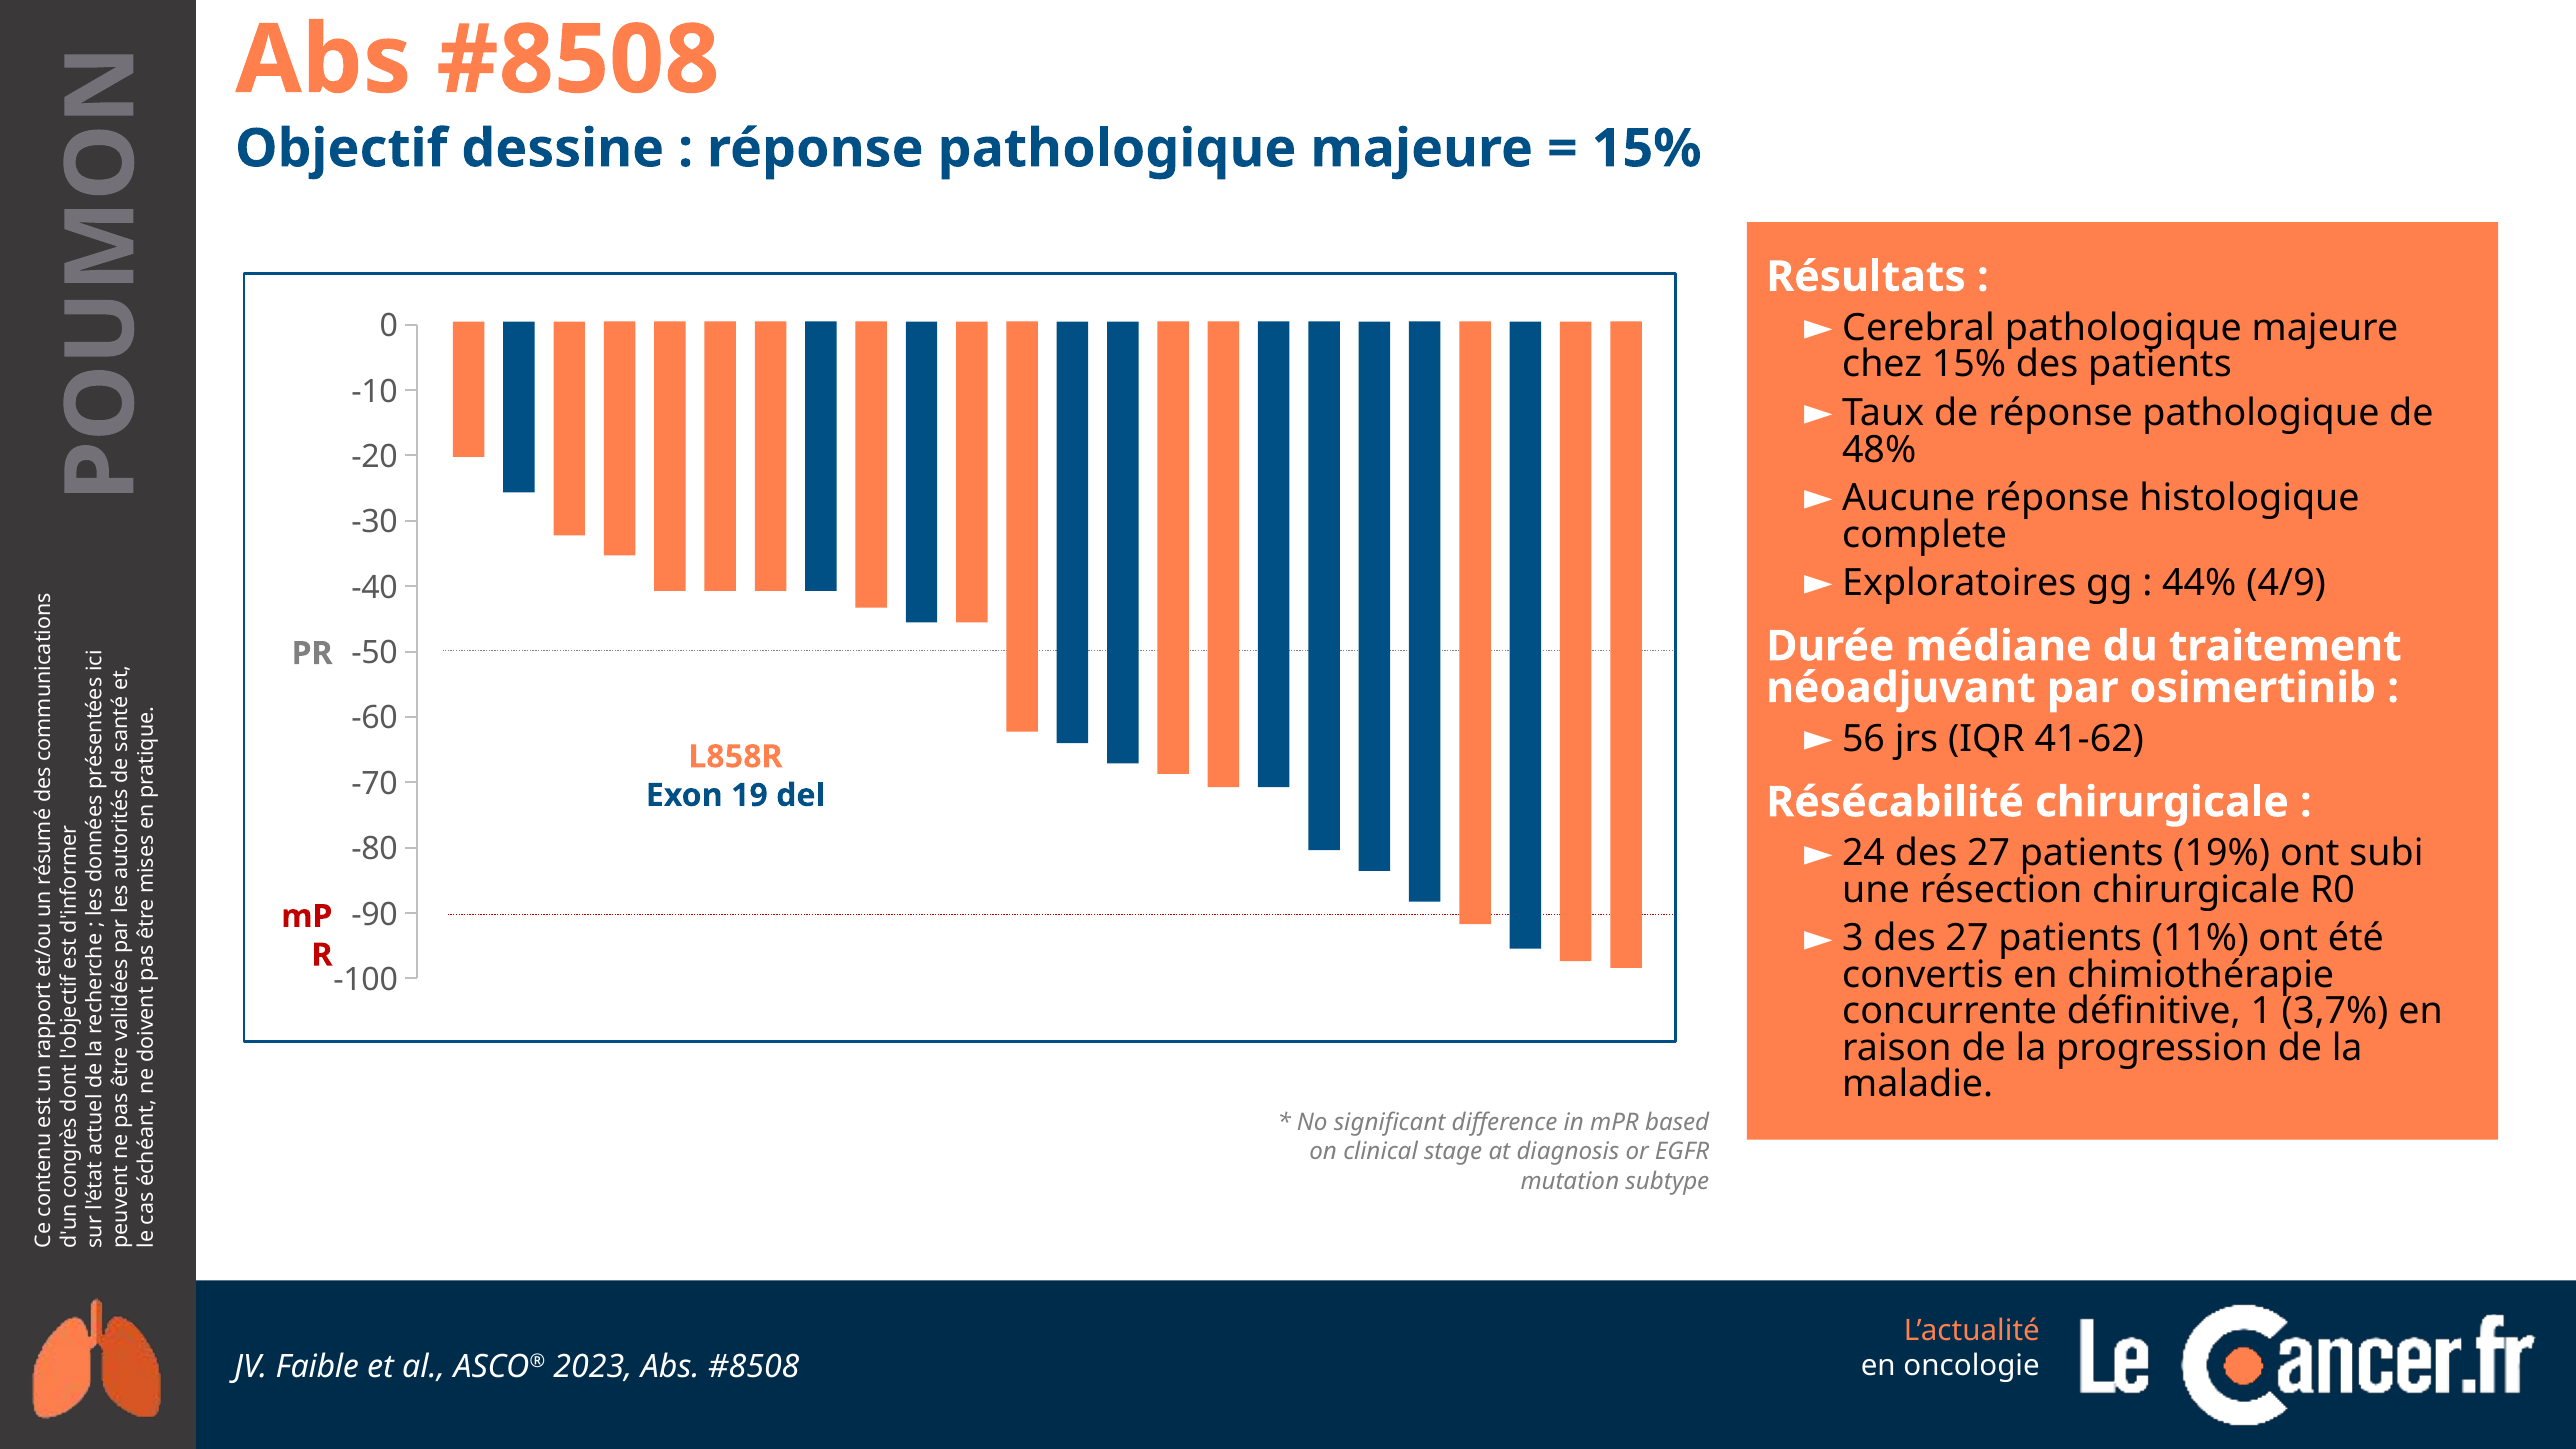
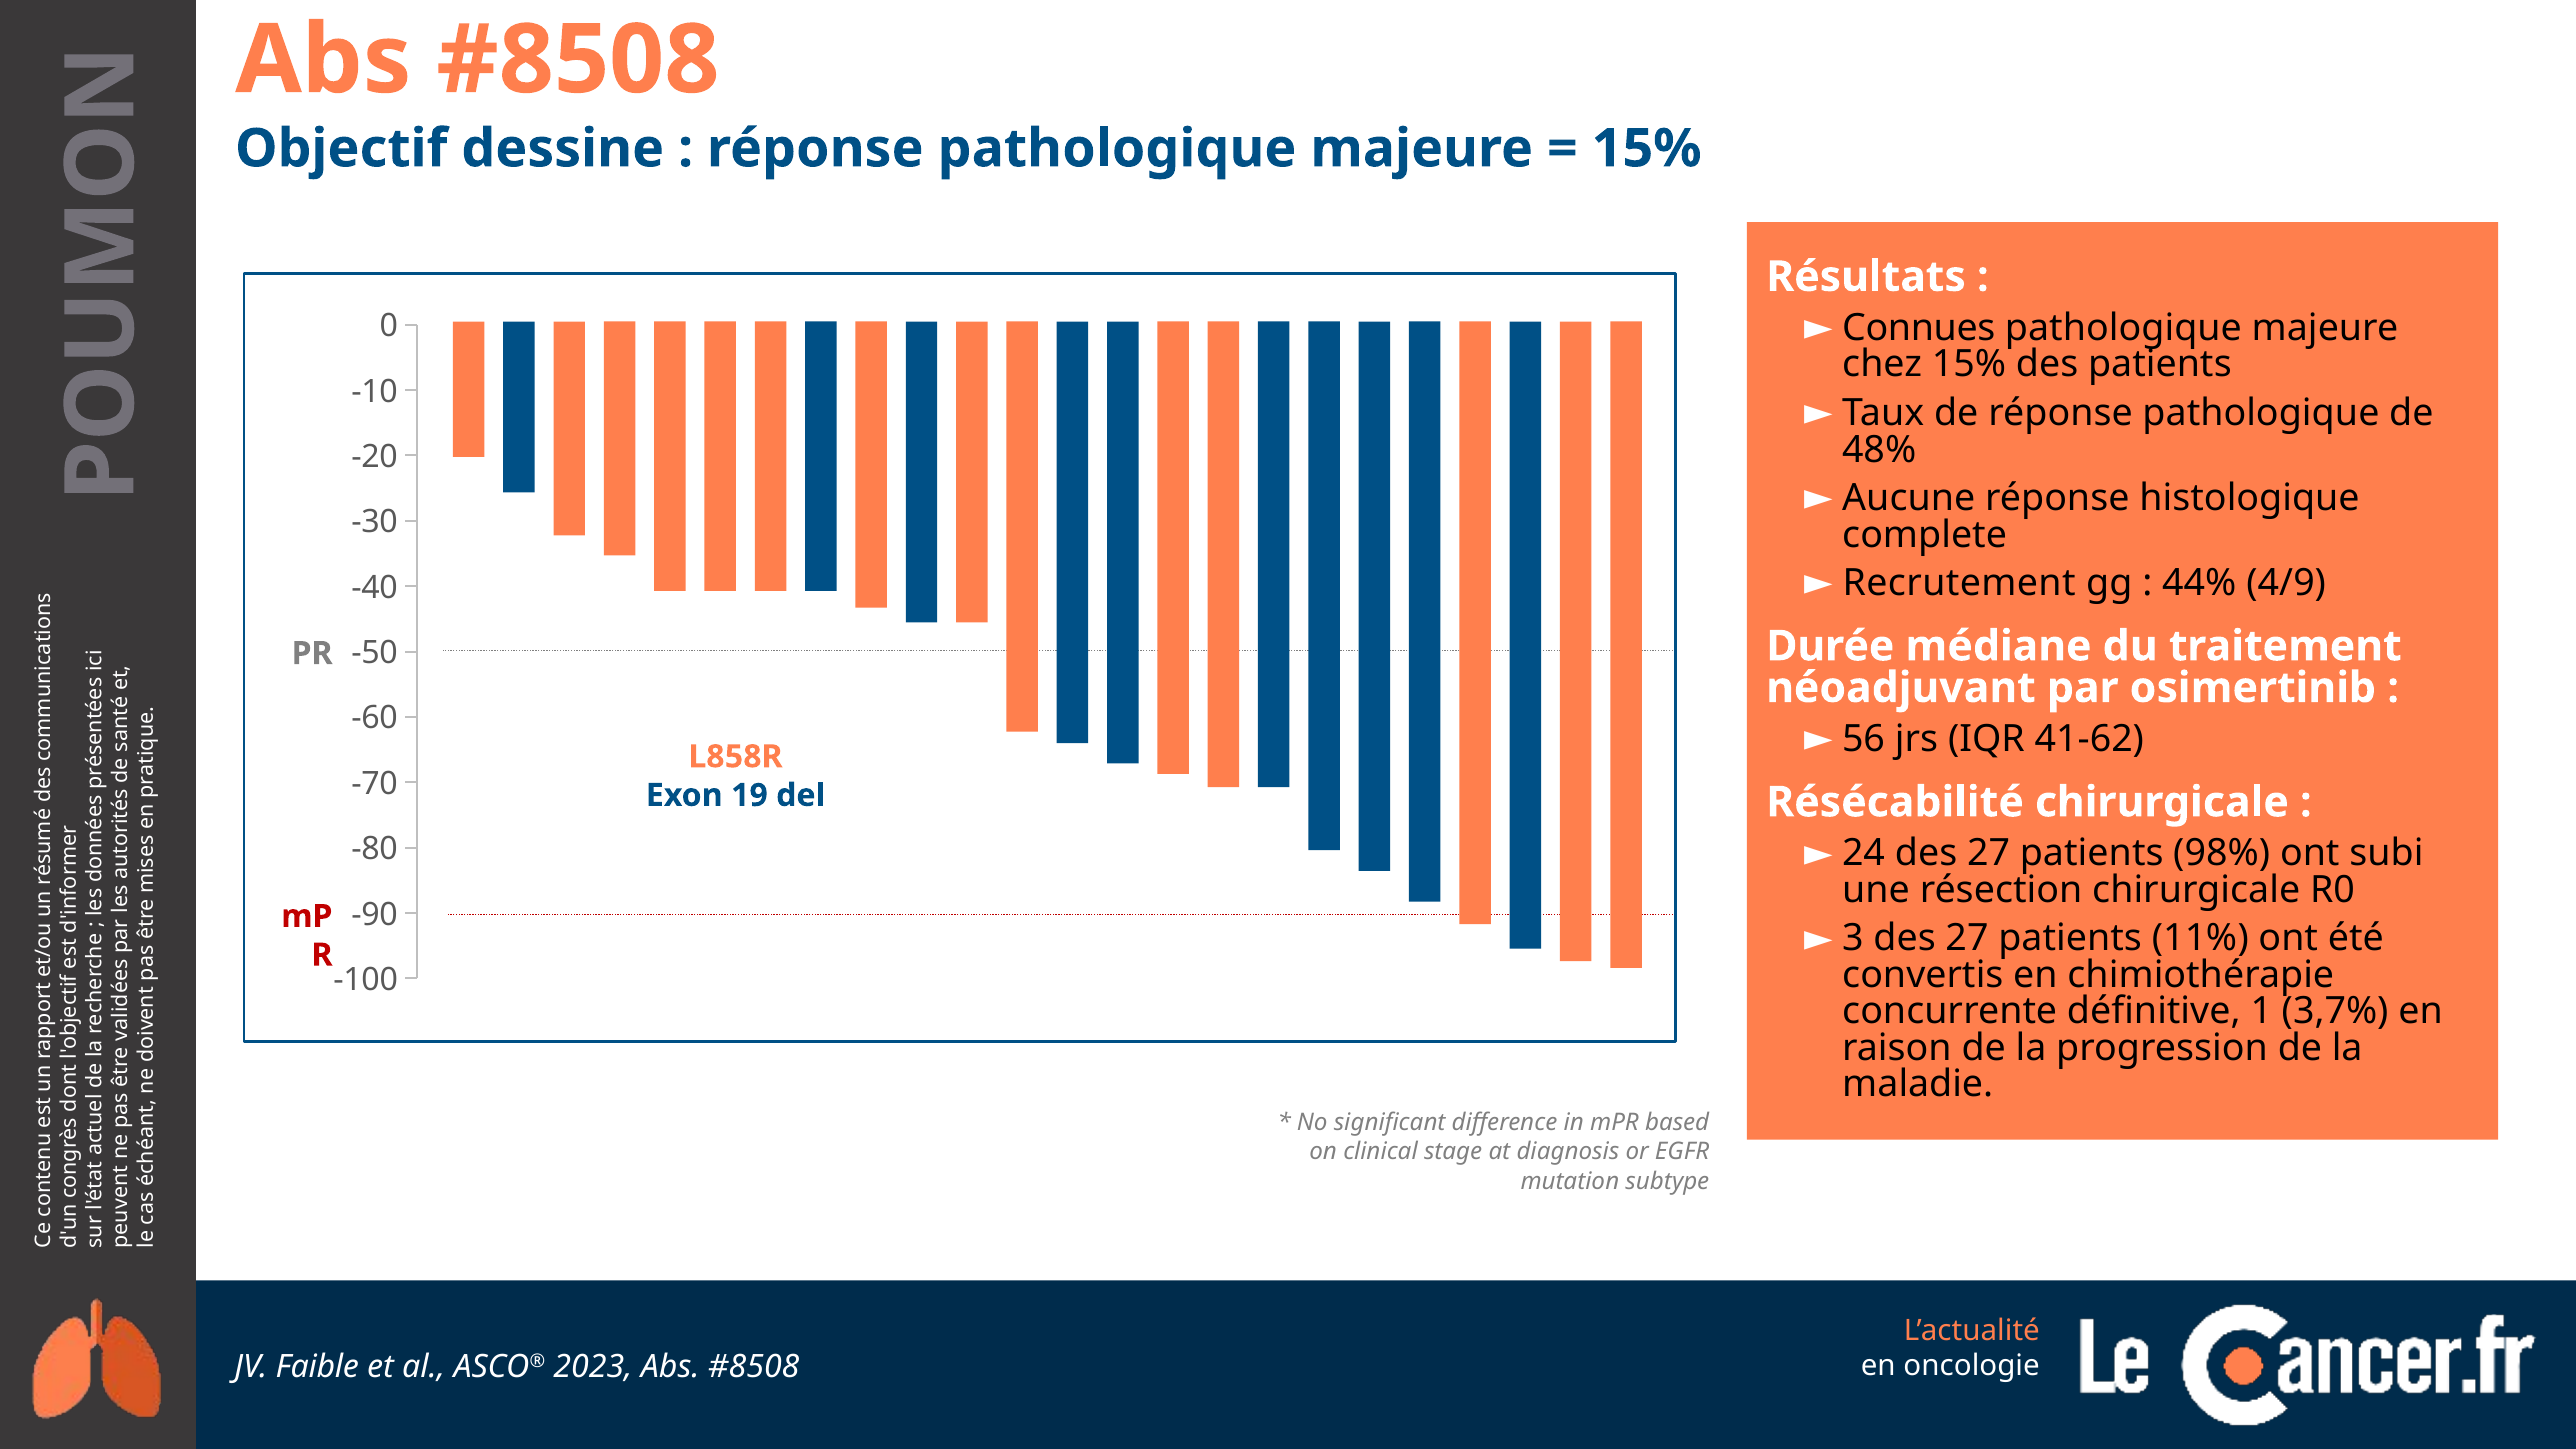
Cerebral: Cerebral -> Connues (1919, 328)
Exploratoires: Exploratoires -> Recrutement (1959, 583)
19%: 19% -> 98% (2222, 853)
